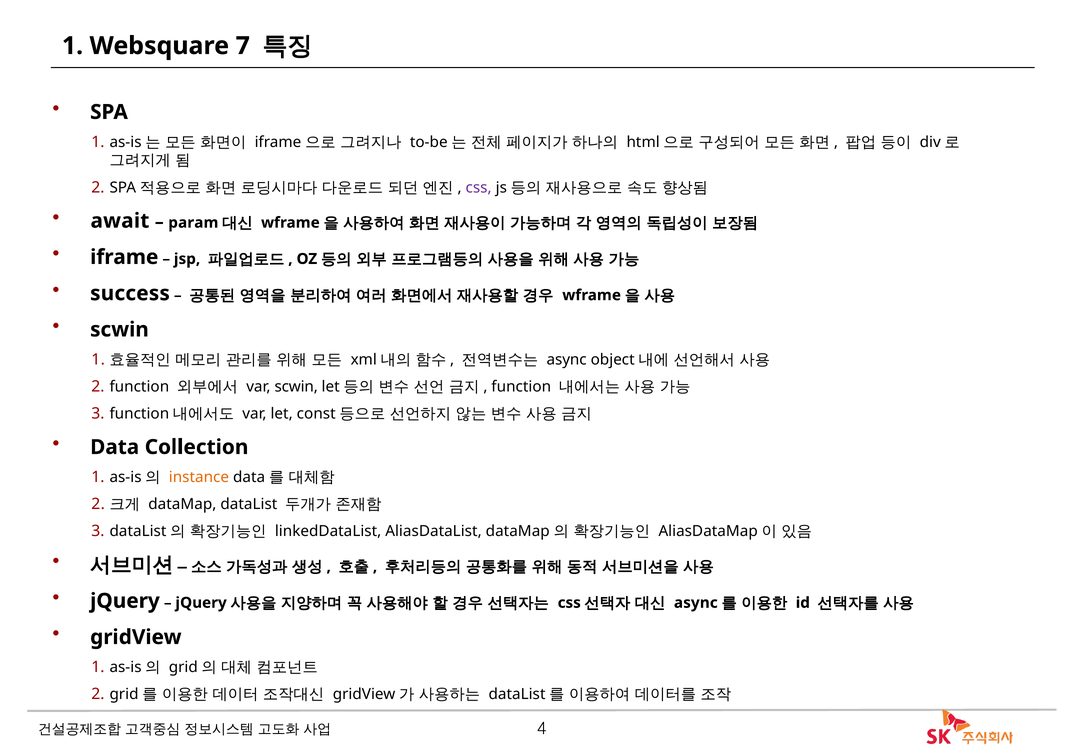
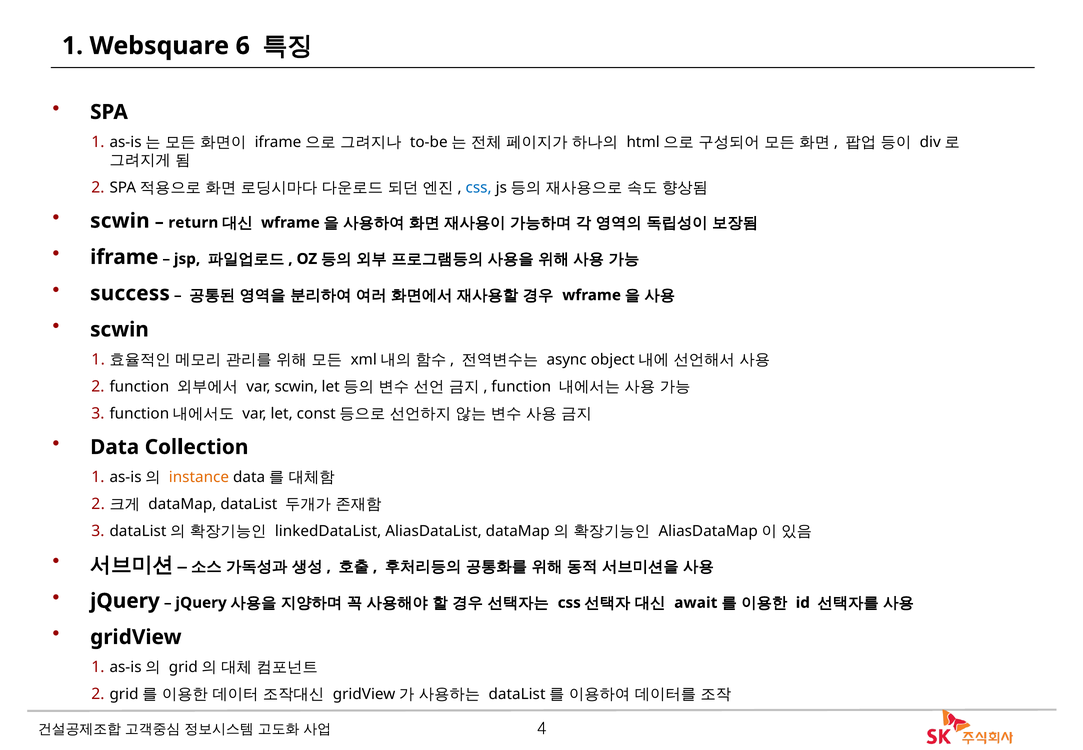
7: 7 -> 6 (243, 46)
css colour: purple -> blue (479, 187)
await: await -> scwin (120, 221)
param: param -> return (193, 223)
async: async -> await (696, 603)
